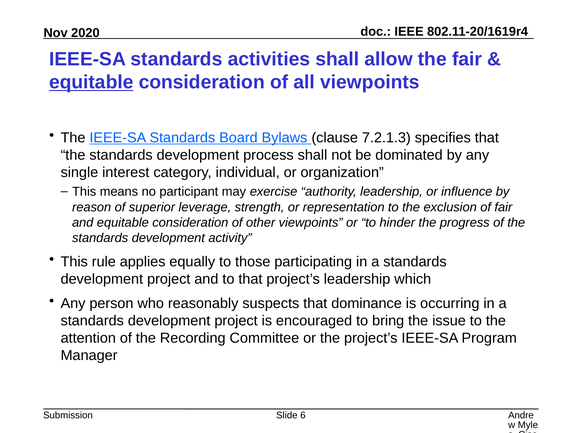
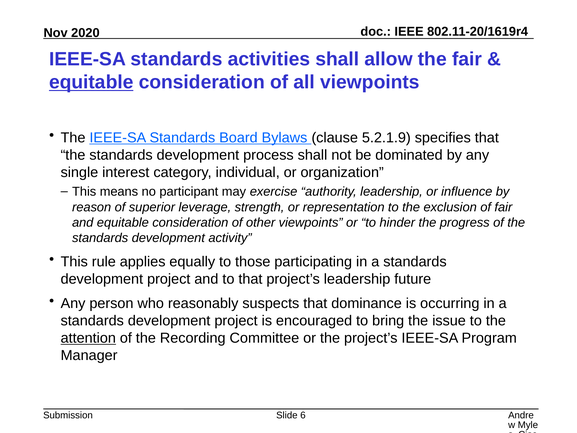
7.2.1.3: 7.2.1.3 -> 5.2.1.9 (386, 138)
which: which -> future (413, 279)
attention underline: none -> present (88, 338)
